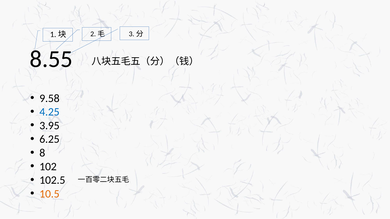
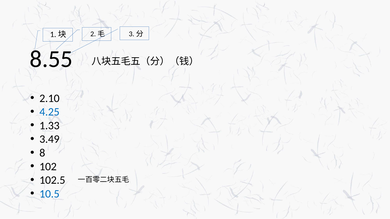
9.58: 9.58 -> 2.10 (49, 99)
3.95: 3.95 -> 1.33 (49, 126)
6.25: 6.25 -> 3.49 (49, 139)
10.5 colour: orange -> blue (49, 194)
